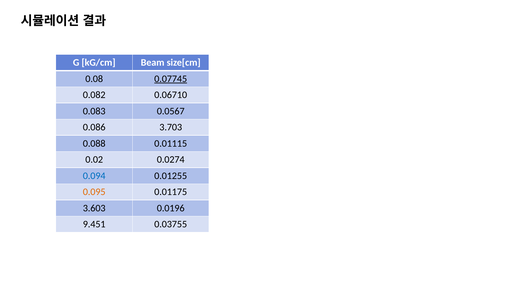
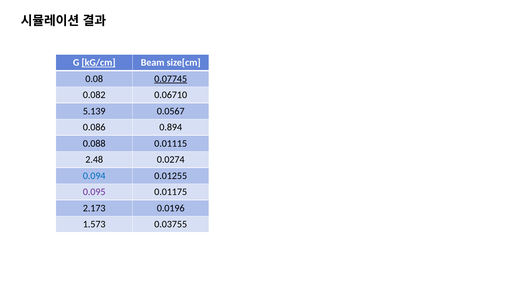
kG/cm underline: none -> present (99, 63)
0.083: 0.083 -> 5.139 (94, 111)
3.703: 3.703 -> 0.894 (171, 127)
0.02: 0.02 -> 2.48 (94, 160)
0.095 colour: orange -> purple (94, 192)
3.603: 3.603 -> 2.173 (94, 208)
9.451: 9.451 -> 1.573 (94, 225)
